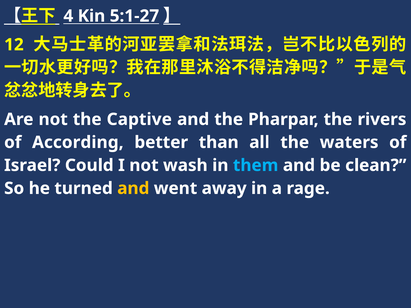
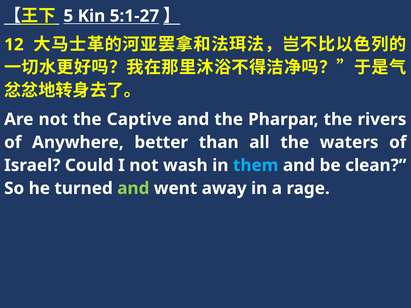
4: 4 -> 5 (68, 16)
According: According -> Anywhere (78, 142)
and colour: yellow -> light green (133, 188)
